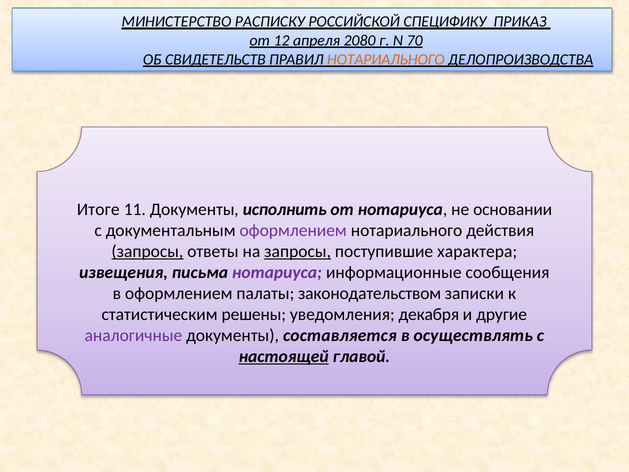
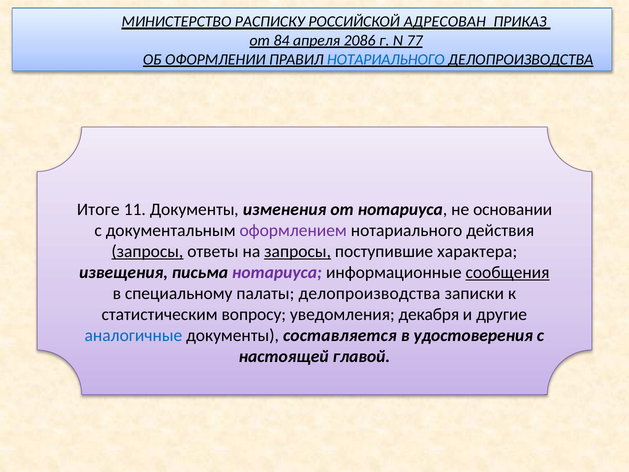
СПЕЦИФИКУ: СПЕЦИФИКУ -> АДРЕСОВАН (445, 22)
12: 12 -> 84 (282, 40)
2080: 2080 -> 2086 (360, 40)
70: 70 -> 77 (415, 40)
СВИДЕТЕЛЬСТВ: СВИДЕТЕЛЬСТВ -> ОФОРМЛЕНИИ (215, 59)
НОТАРИАЛЬНОГО colour: orange -> blue (386, 59)
исполнить: исполнить -> изменения (285, 209)
сообщения underline: none -> present (507, 272)
в оформлением: оформлением -> специальному (179, 293)
палаты законодательством: законодательством -> делопроизводства (369, 293)
решены: решены -> вопросу (254, 314)
аналогичные colour: purple -> blue (133, 335)
осуществлять: осуществлять -> удостоверения (473, 335)
настоящей underline: present -> none (284, 356)
